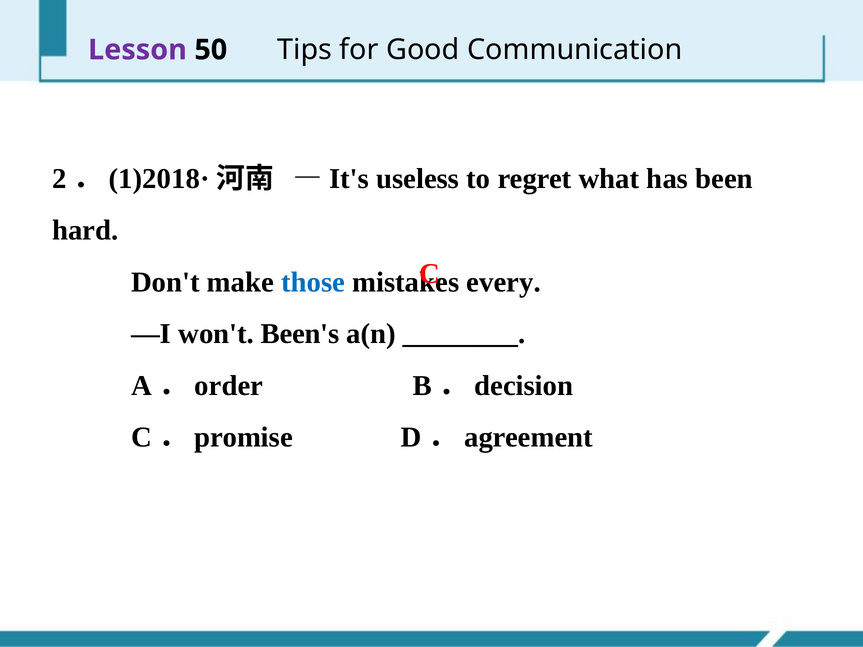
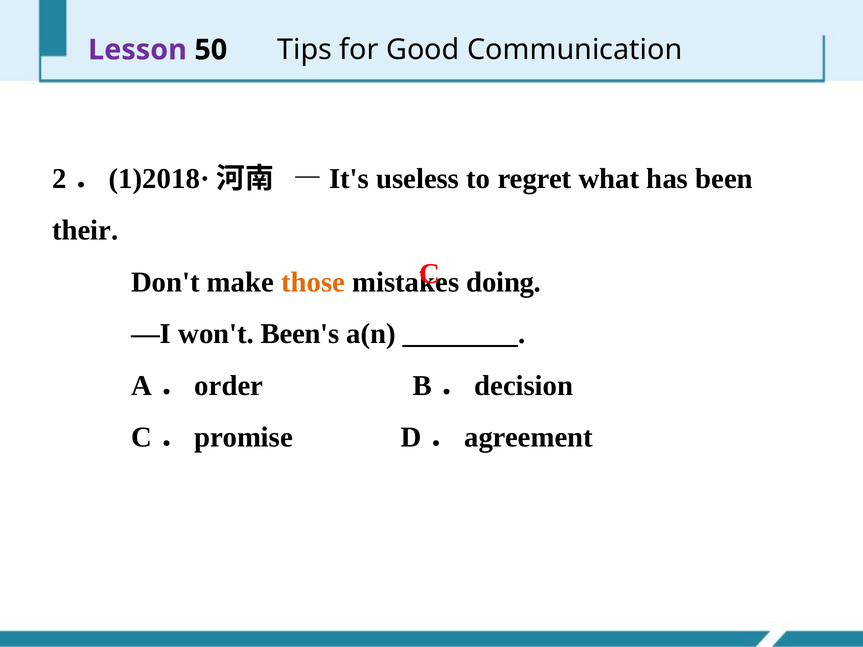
hard: hard -> their (85, 230)
those colour: blue -> orange (313, 282)
every: every -> doing (504, 282)
